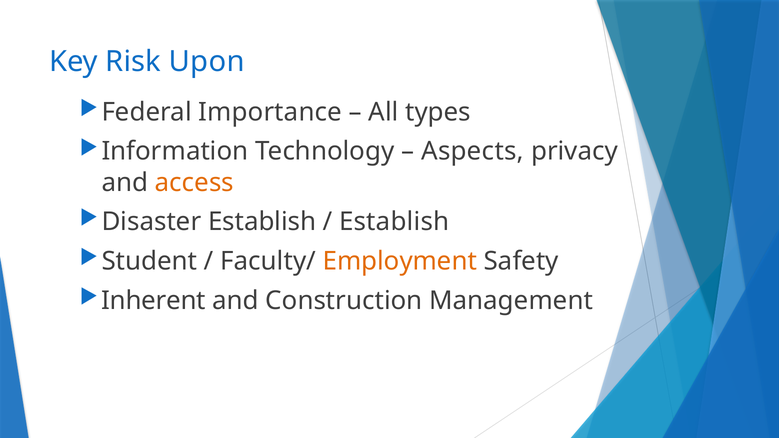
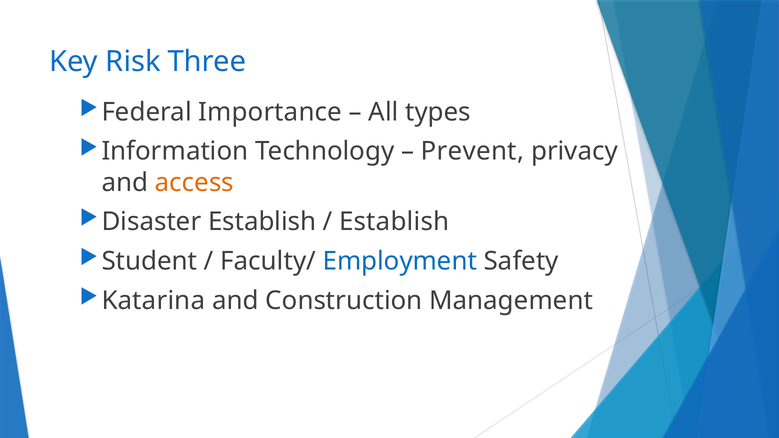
Upon: Upon -> Three (207, 61)
Aspects: Aspects -> Prevent (473, 151)
Employment colour: orange -> blue (400, 261)
Inherent: Inherent -> Katarina (153, 301)
